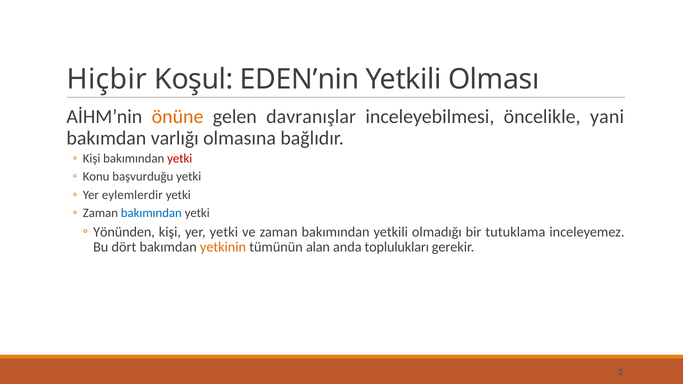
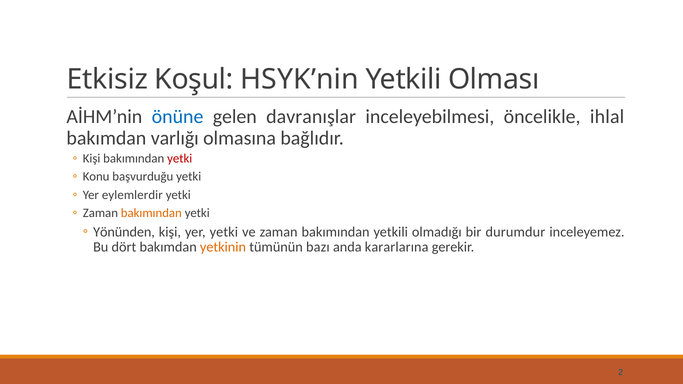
Hiçbir: Hiçbir -> Etkisiz (107, 80)
EDEN’nin: EDEN’nin -> HSYK’nin (300, 80)
önüne colour: orange -> blue (178, 117)
yani: yani -> ihlal (607, 117)
bakımından colour: blue -> orange (151, 213)
tutuklama: tutuklama -> durumdur (515, 232)
alan: alan -> bazı (318, 247)
toplulukları: toplulukları -> kararlarına (397, 247)
